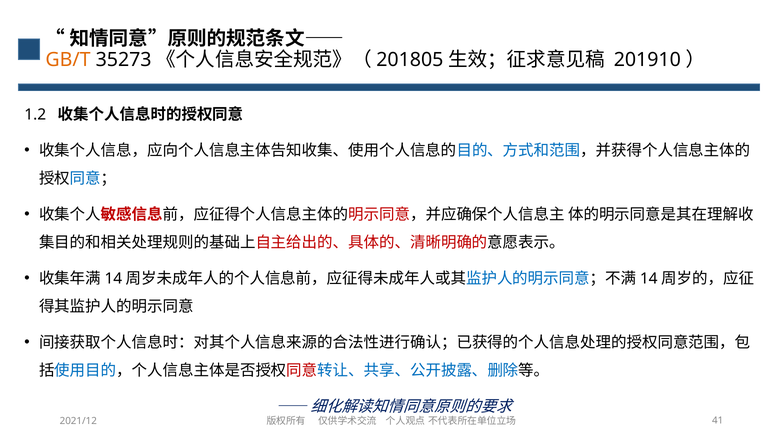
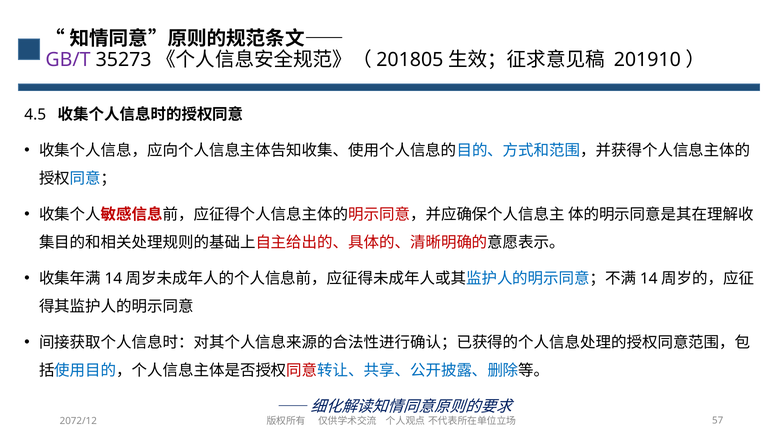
GB/T colour: orange -> purple (68, 60)
1.2: 1.2 -> 4.5 (35, 114)
2021/12: 2021/12 -> 2072/12 (78, 421)
41: 41 -> 57 (718, 420)
